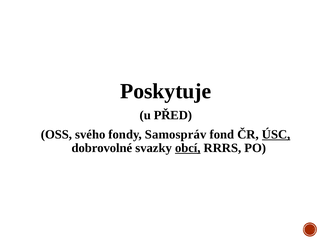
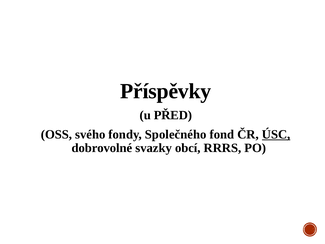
Poskytuje: Poskytuje -> Příspěvky (166, 91)
Samospráv: Samospráv -> Společného (176, 134)
obcí underline: present -> none (188, 148)
